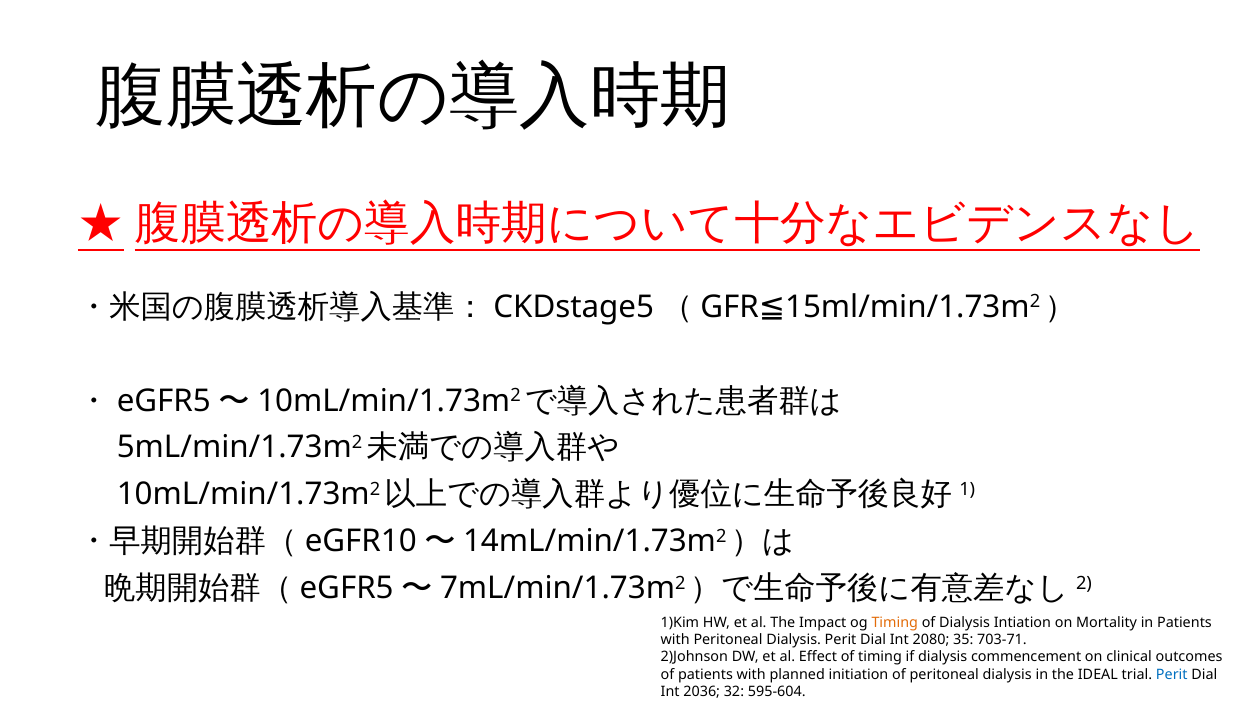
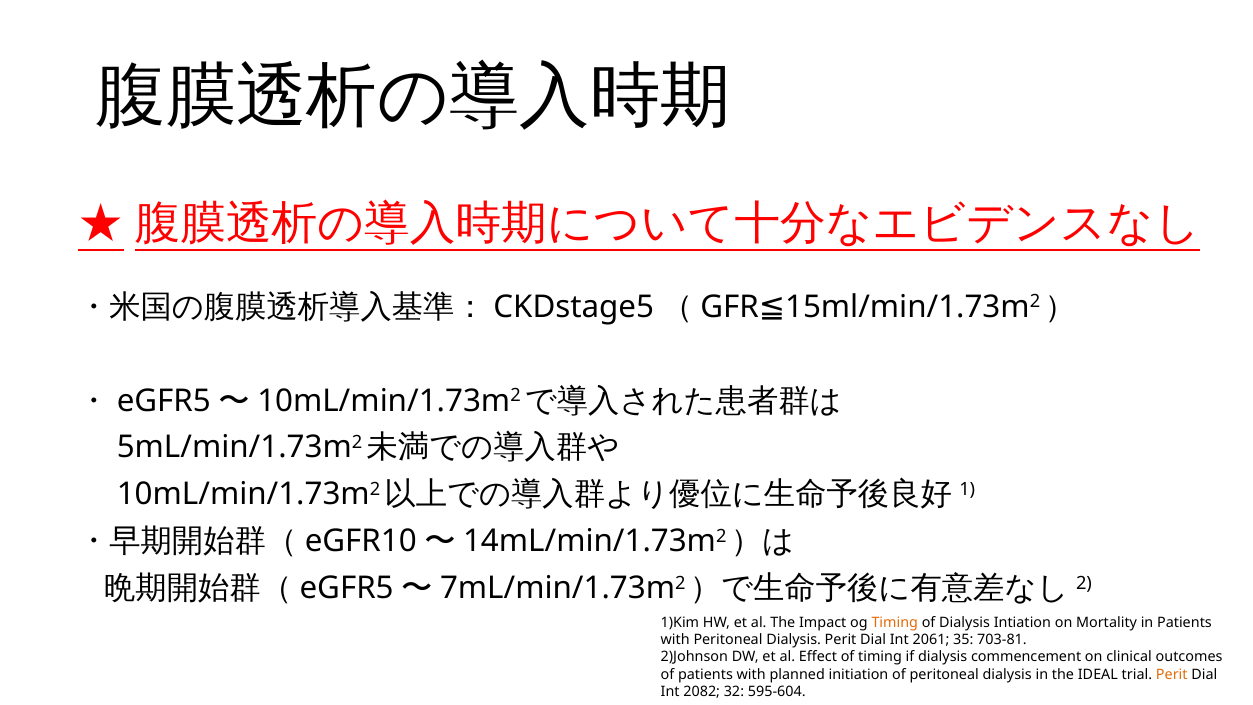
2080: 2080 -> 2061 (931, 640)
703-71: 703-71 -> 703-81 (1002, 640)
Perit colour: blue -> orange (1172, 674)
2036: 2036 -> 2082 (702, 691)
